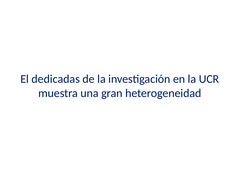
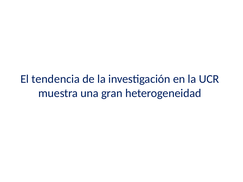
dedicadas: dedicadas -> tendencia (56, 79)
